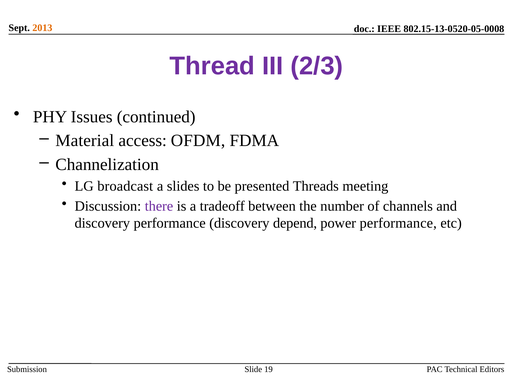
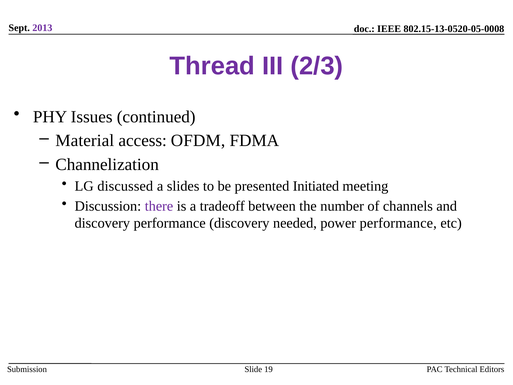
2013 colour: orange -> purple (42, 28)
broadcast: broadcast -> discussed (125, 186)
Threads: Threads -> Initiated (316, 186)
depend: depend -> needed (295, 223)
